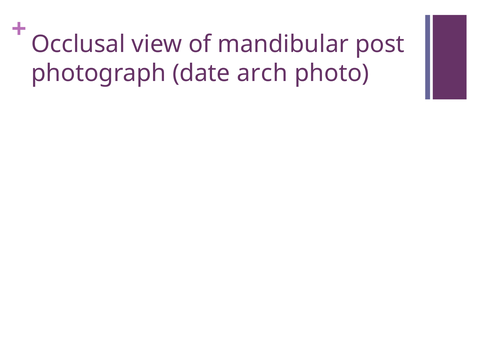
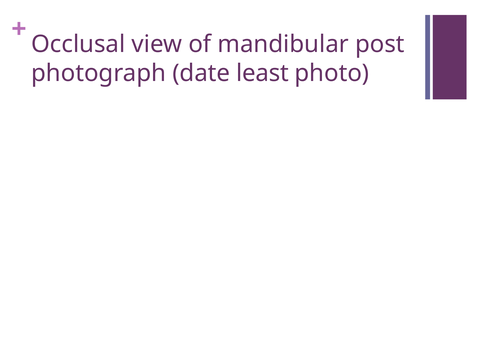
arch: arch -> least (262, 73)
